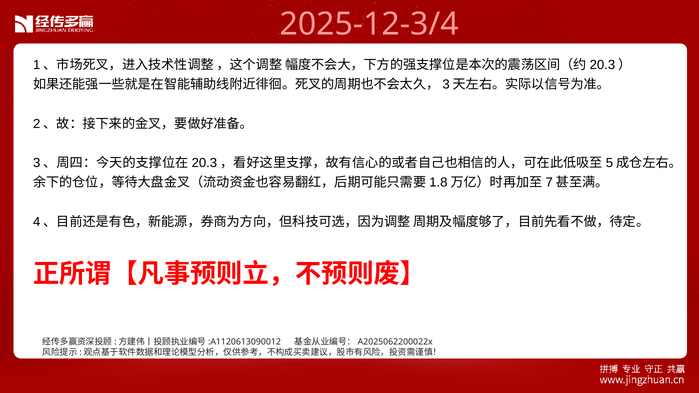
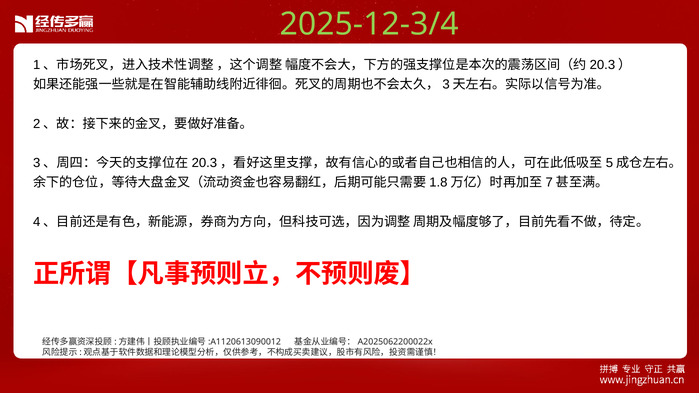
2025-12-3/4 colour: pink -> light green (369, 24)
